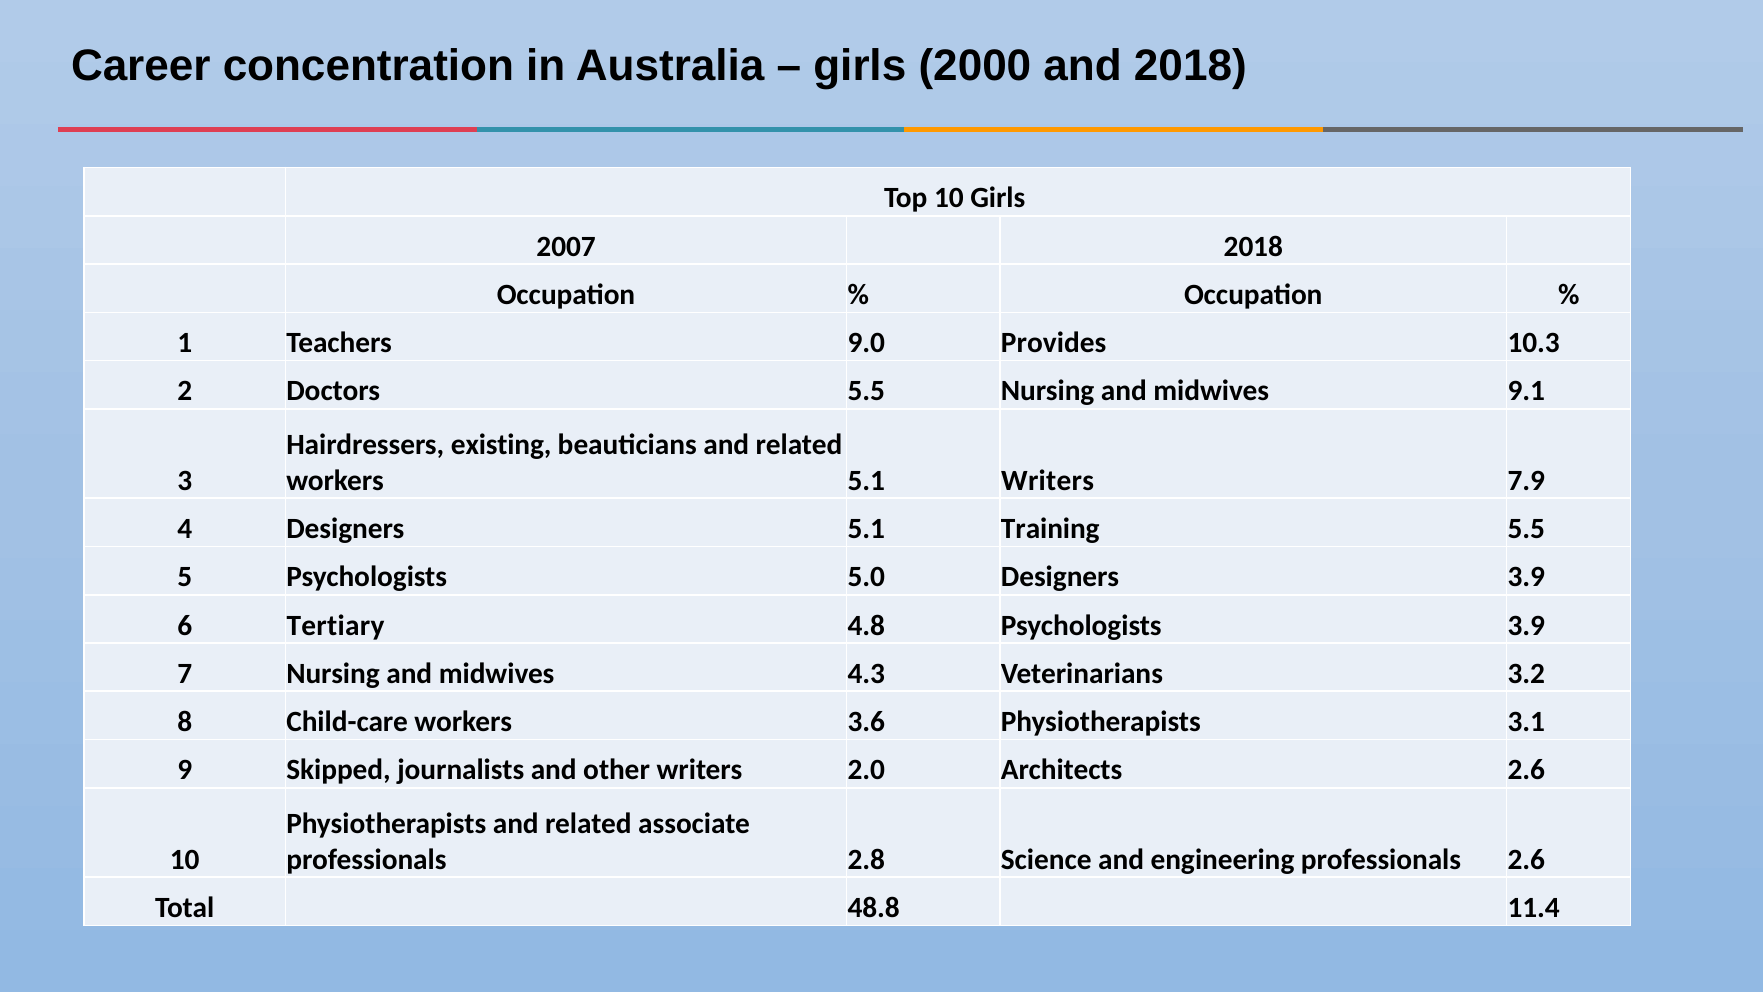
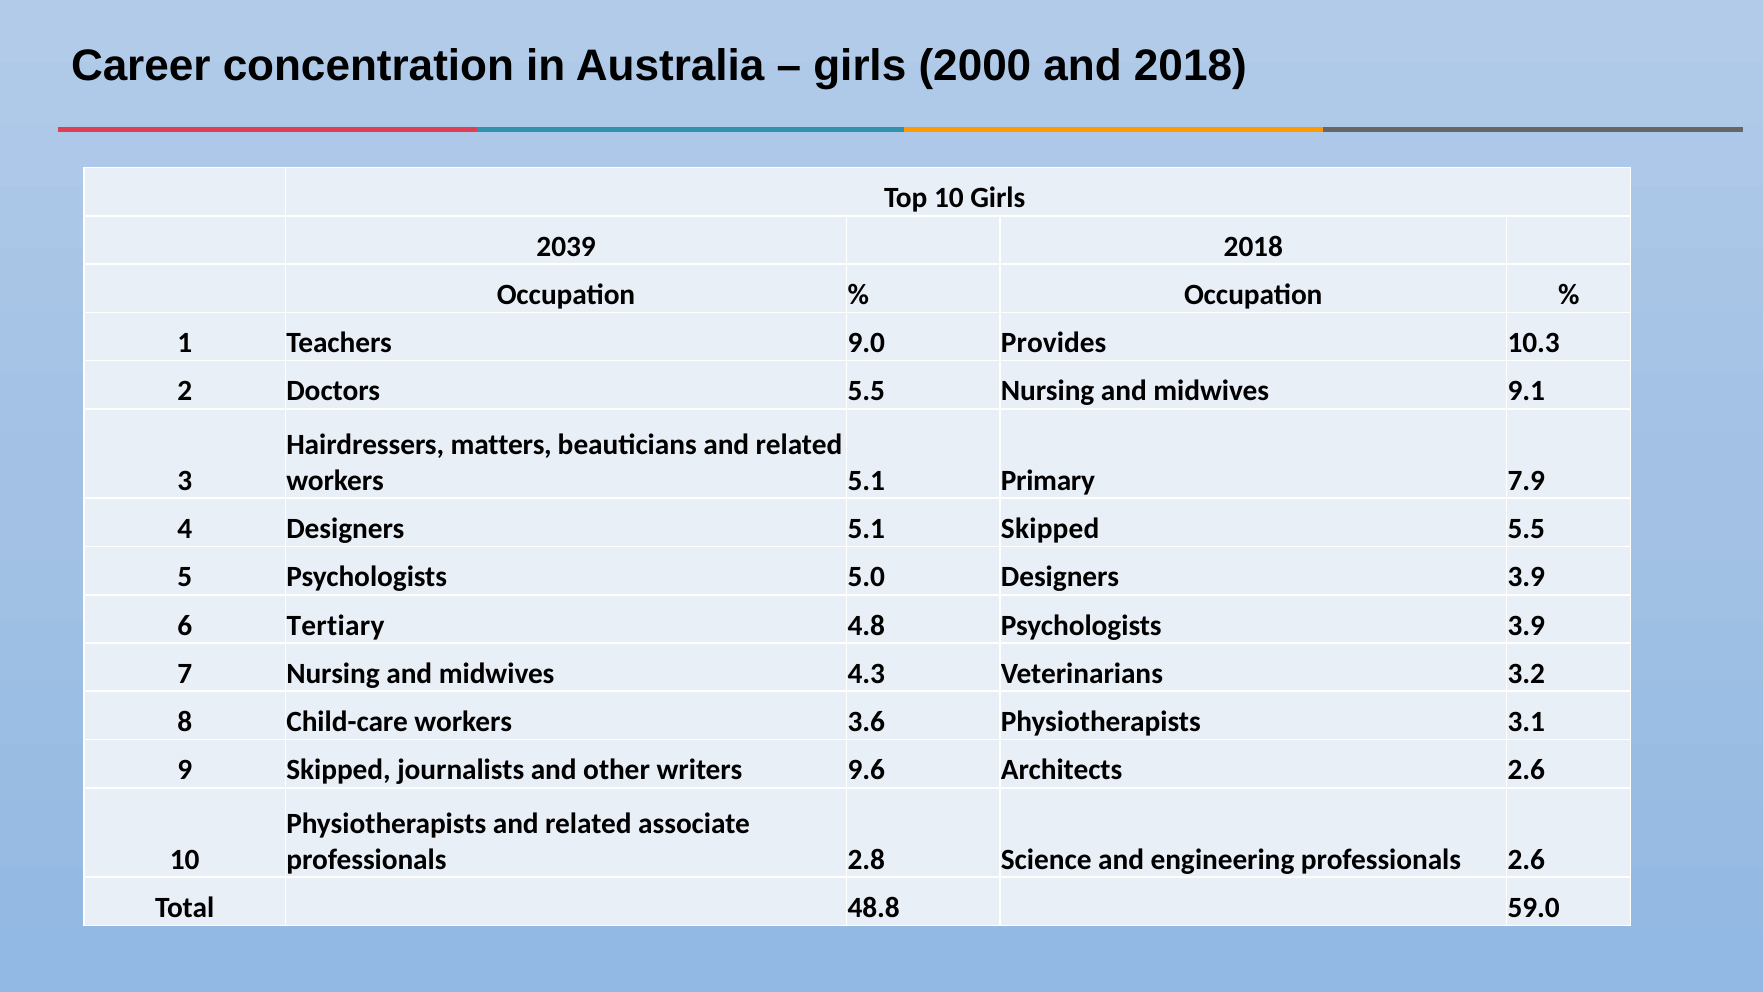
2007: 2007 -> 2039 (566, 246)
existing: existing -> matters (501, 445)
5.1 Writers: Writers -> Primary (1048, 480)
5.1 Training: Training -> Skipped (1050, 529)
2.0: 2.0 -> 9.6 (866, 770)
11.4: 11.4 -> 59.0 (1534, 907)
